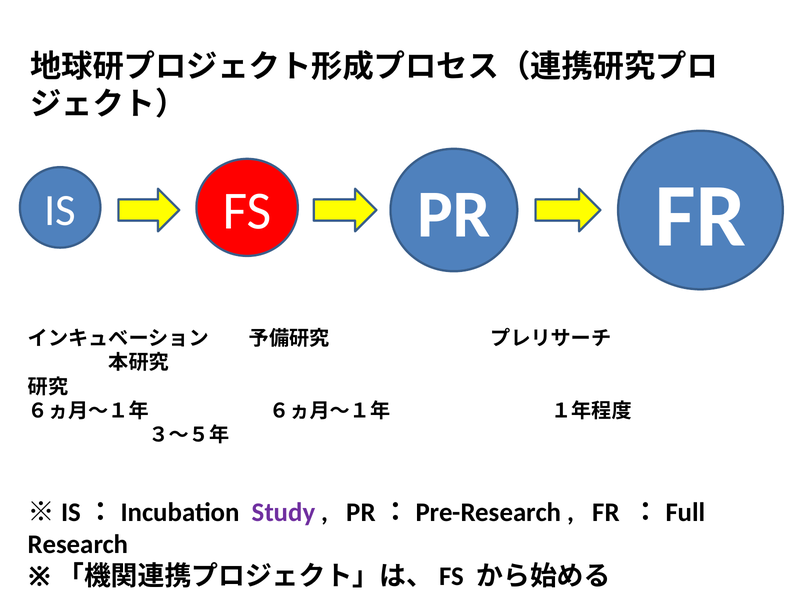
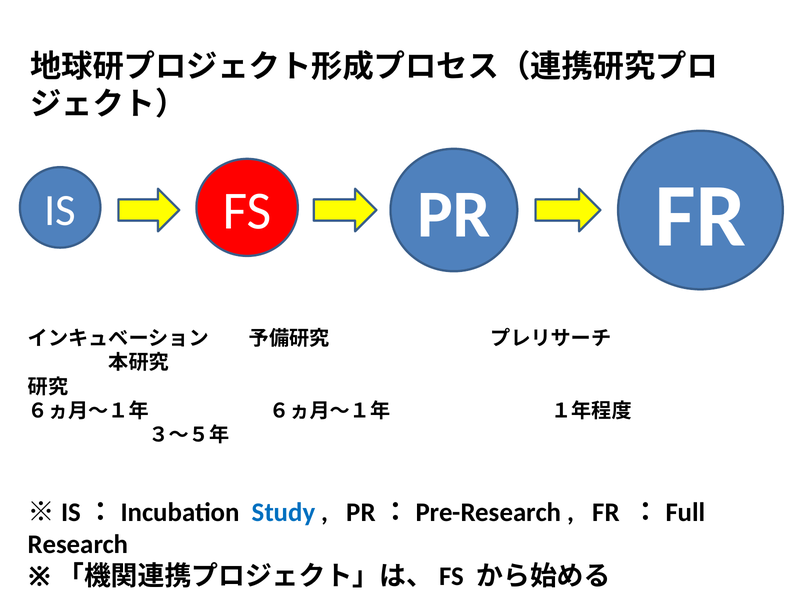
Study colour: purple -> blue (284, 512)
